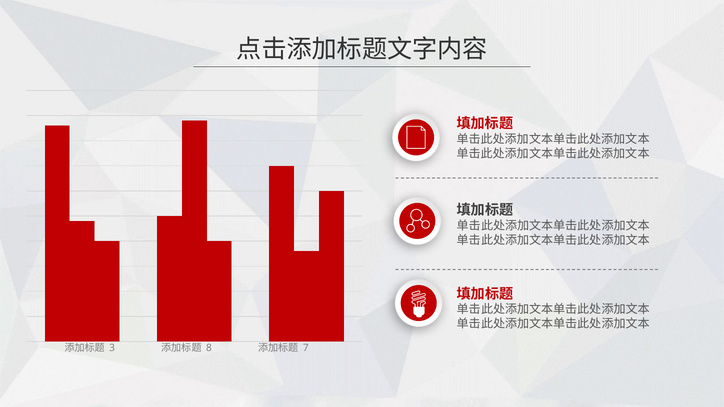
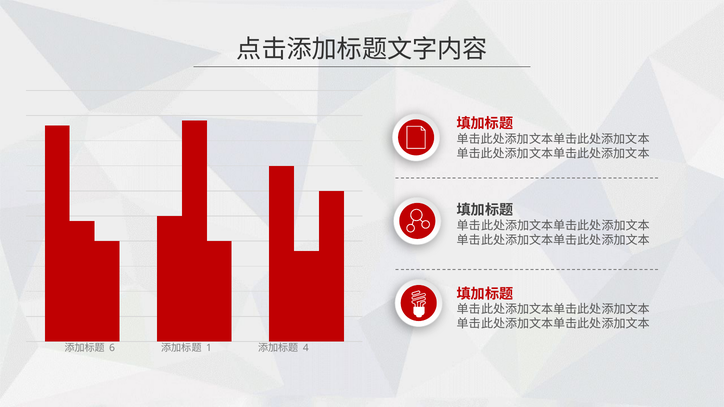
3: 3 -> 6 (112, 348)
8: 8 -> 1 (209, 348)
7: 7 -> 4 (306, 348)
